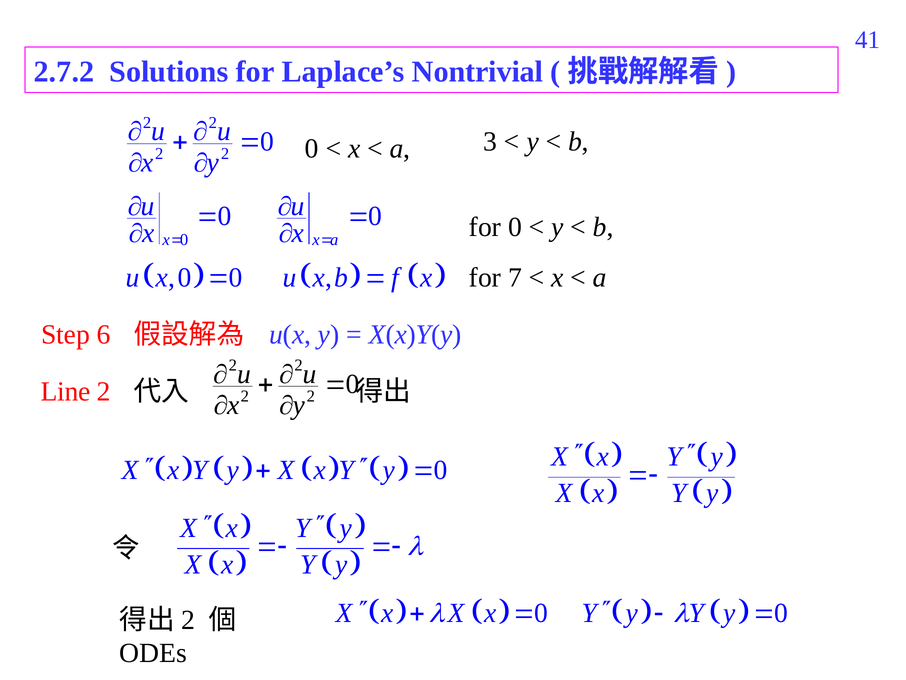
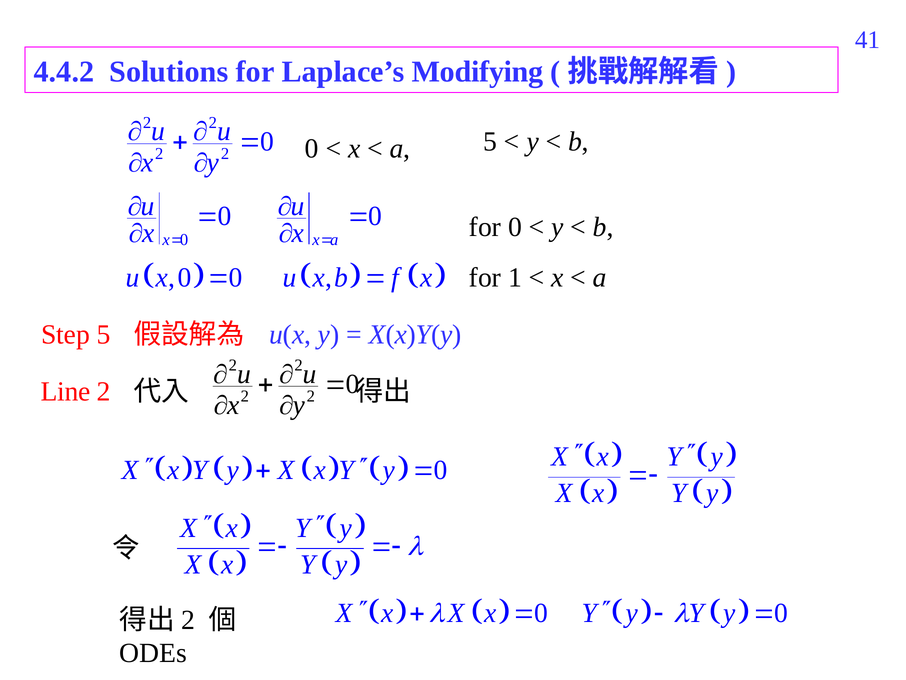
2.7.2: 2.7.2 -> 4.4.2 (64, 72)
Nontrivial: Nontrivial -> Modifying (478, 72)
a 3: 3 -> 5 (490, 142)
7: 7 -> 1 (515, 277)
Step 6: 6 -> 5 (104, 334)
